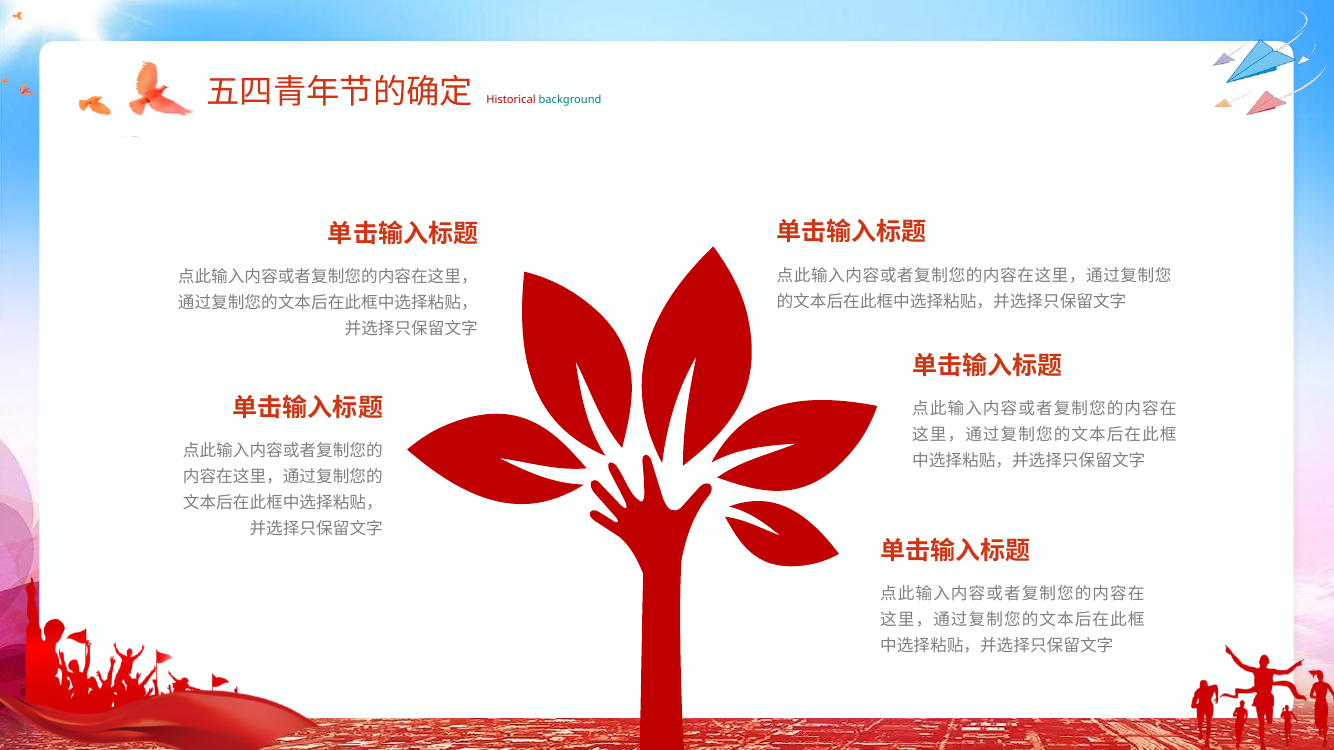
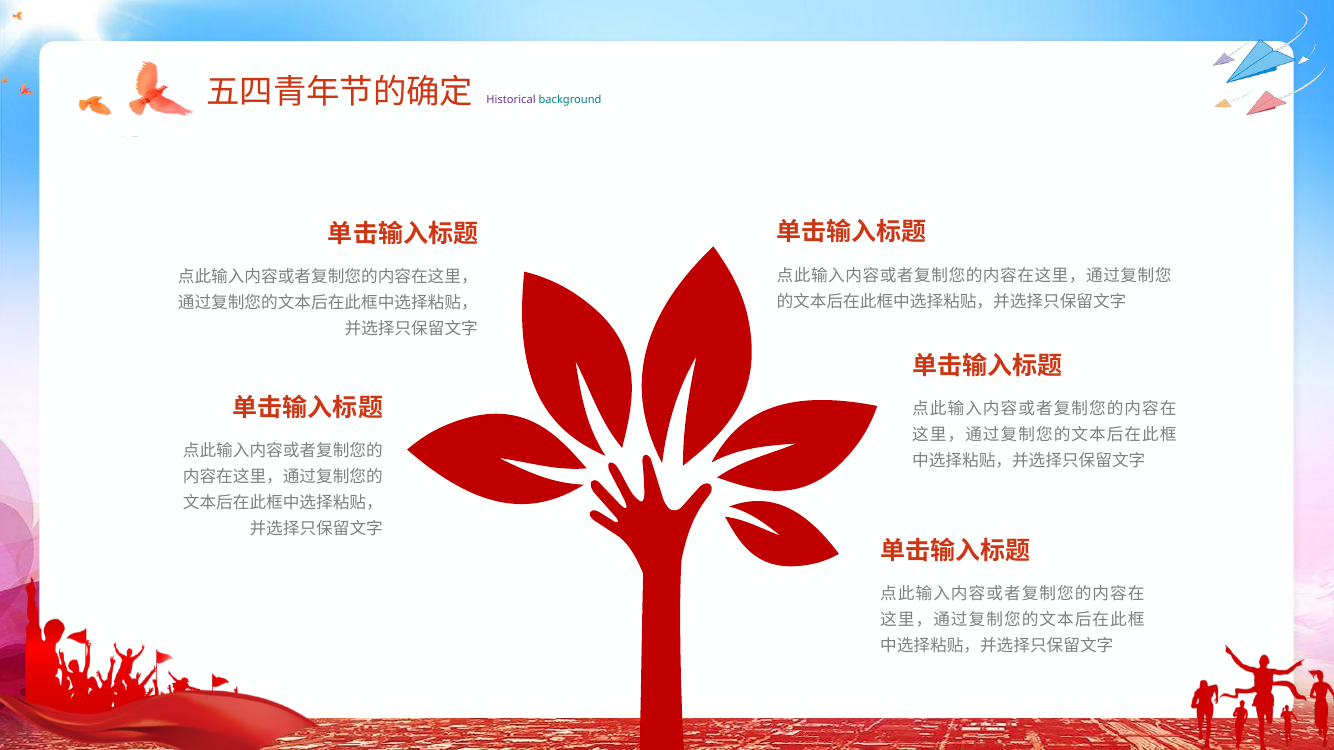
Historical colour: red -> purple (511, 100)
